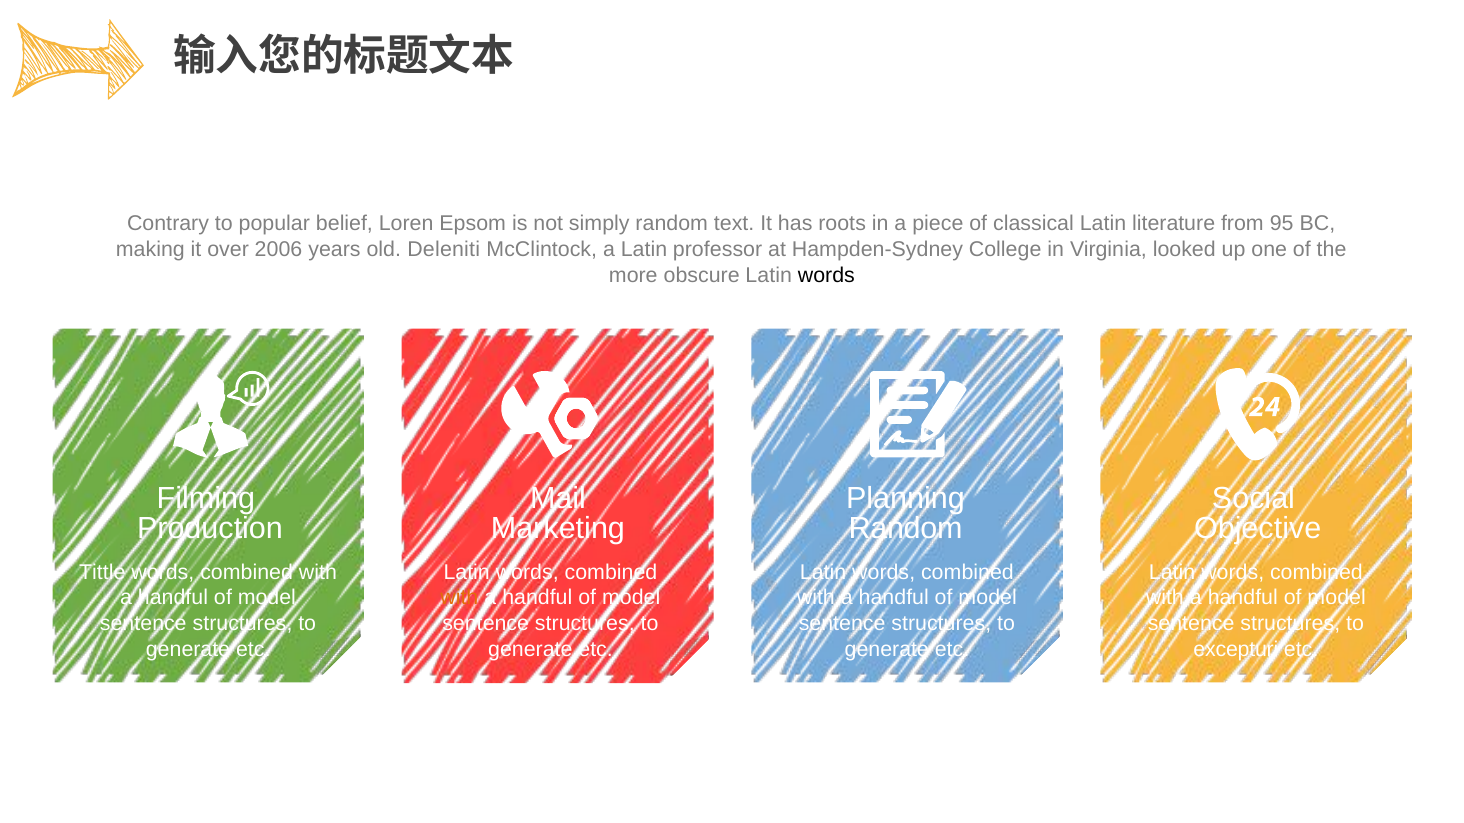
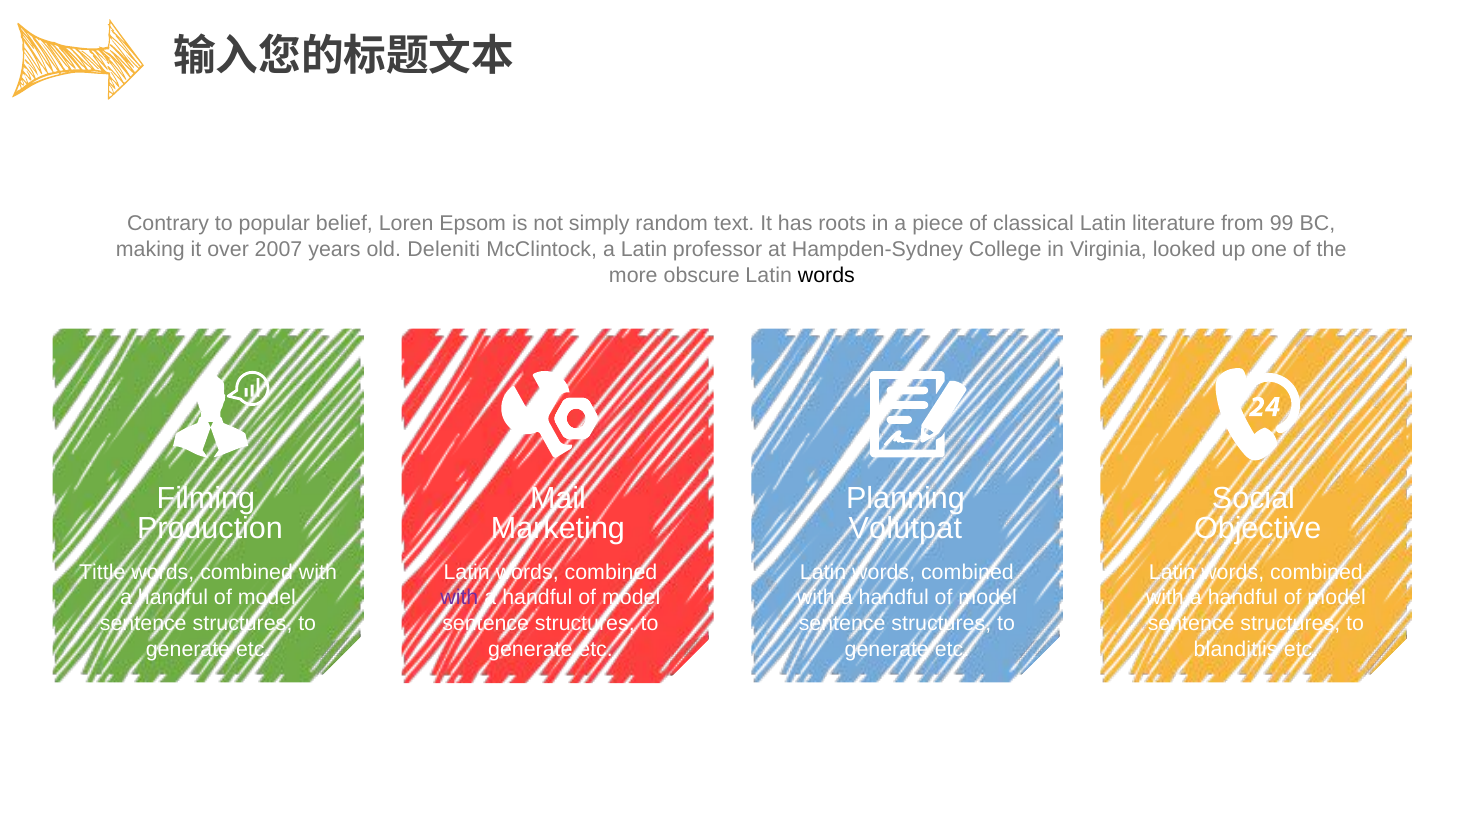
95: 95 -> 99 (1282, 224)
2006: 2006 -> 2007 (279, 250)
Random: Random -> Volutpat (905, 529)
with colour: orange -> purple (459, 598)
excepturi: excepturi -> blanditiis (1236, 650)
